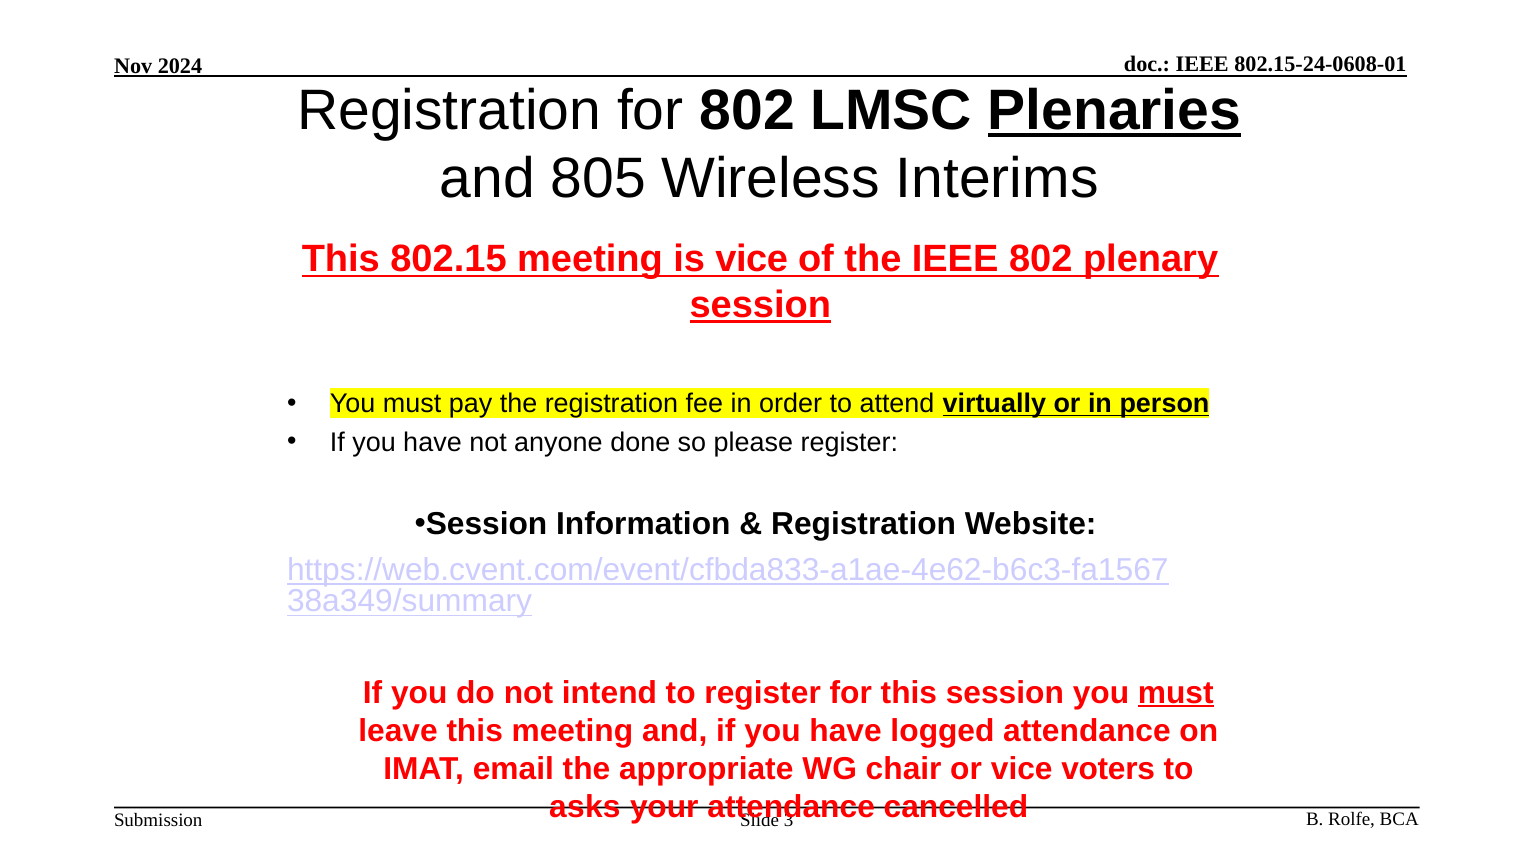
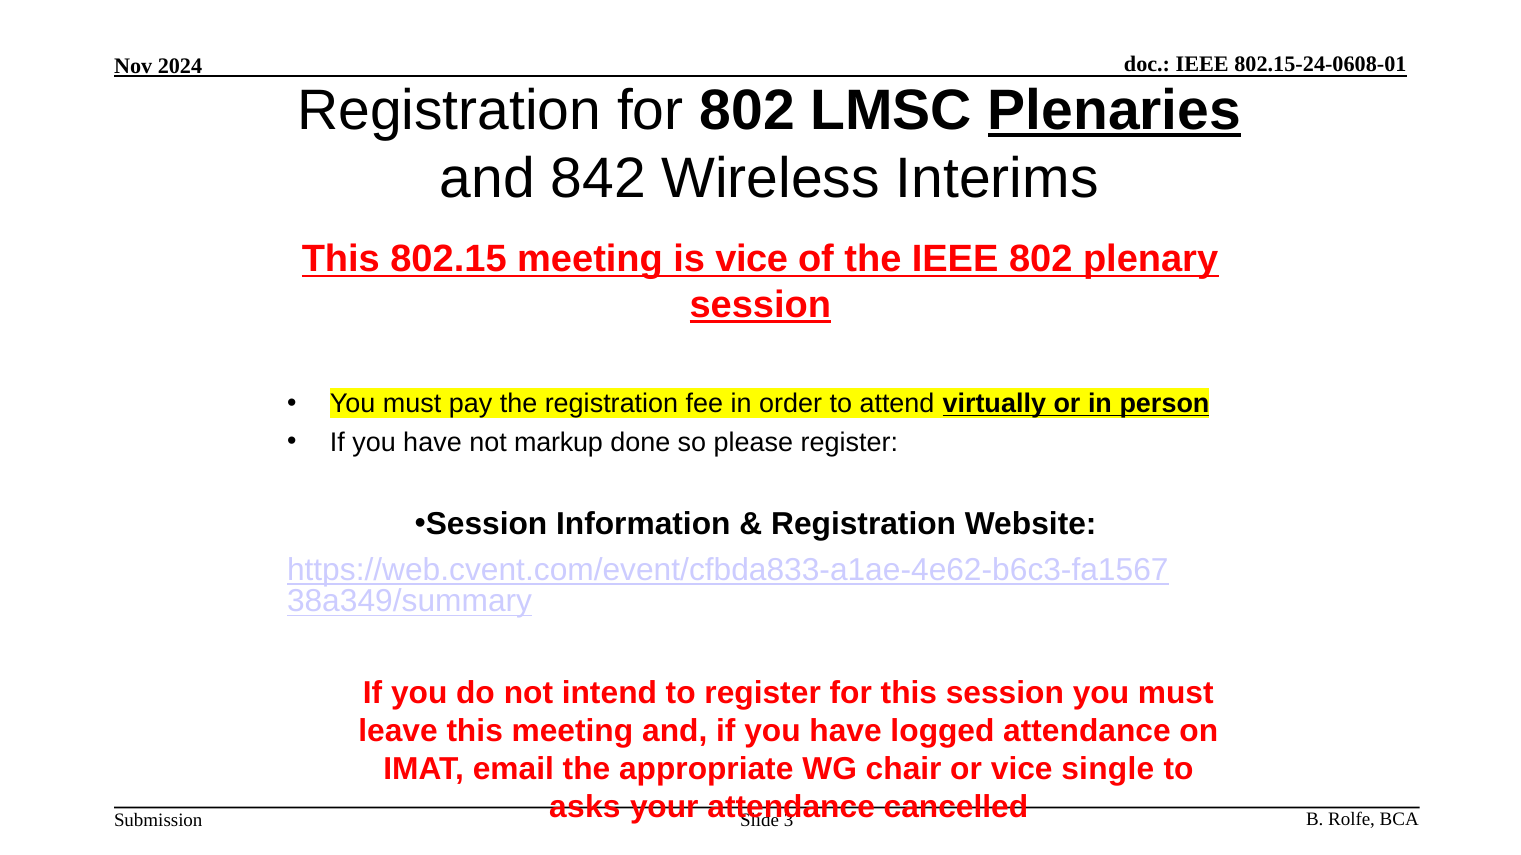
805: 805 -> 842 (598, 179)
anyone: anyone -> markup (559, 443)
must underline: present -> none (1176, 693)
voters: voters -> single (1108, 769)
